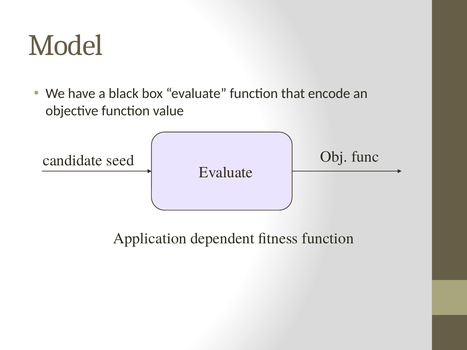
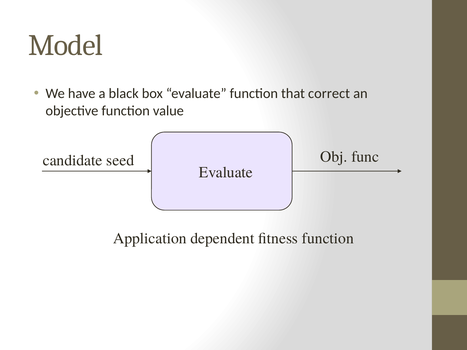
encode: encode -> correct (329, 94)
